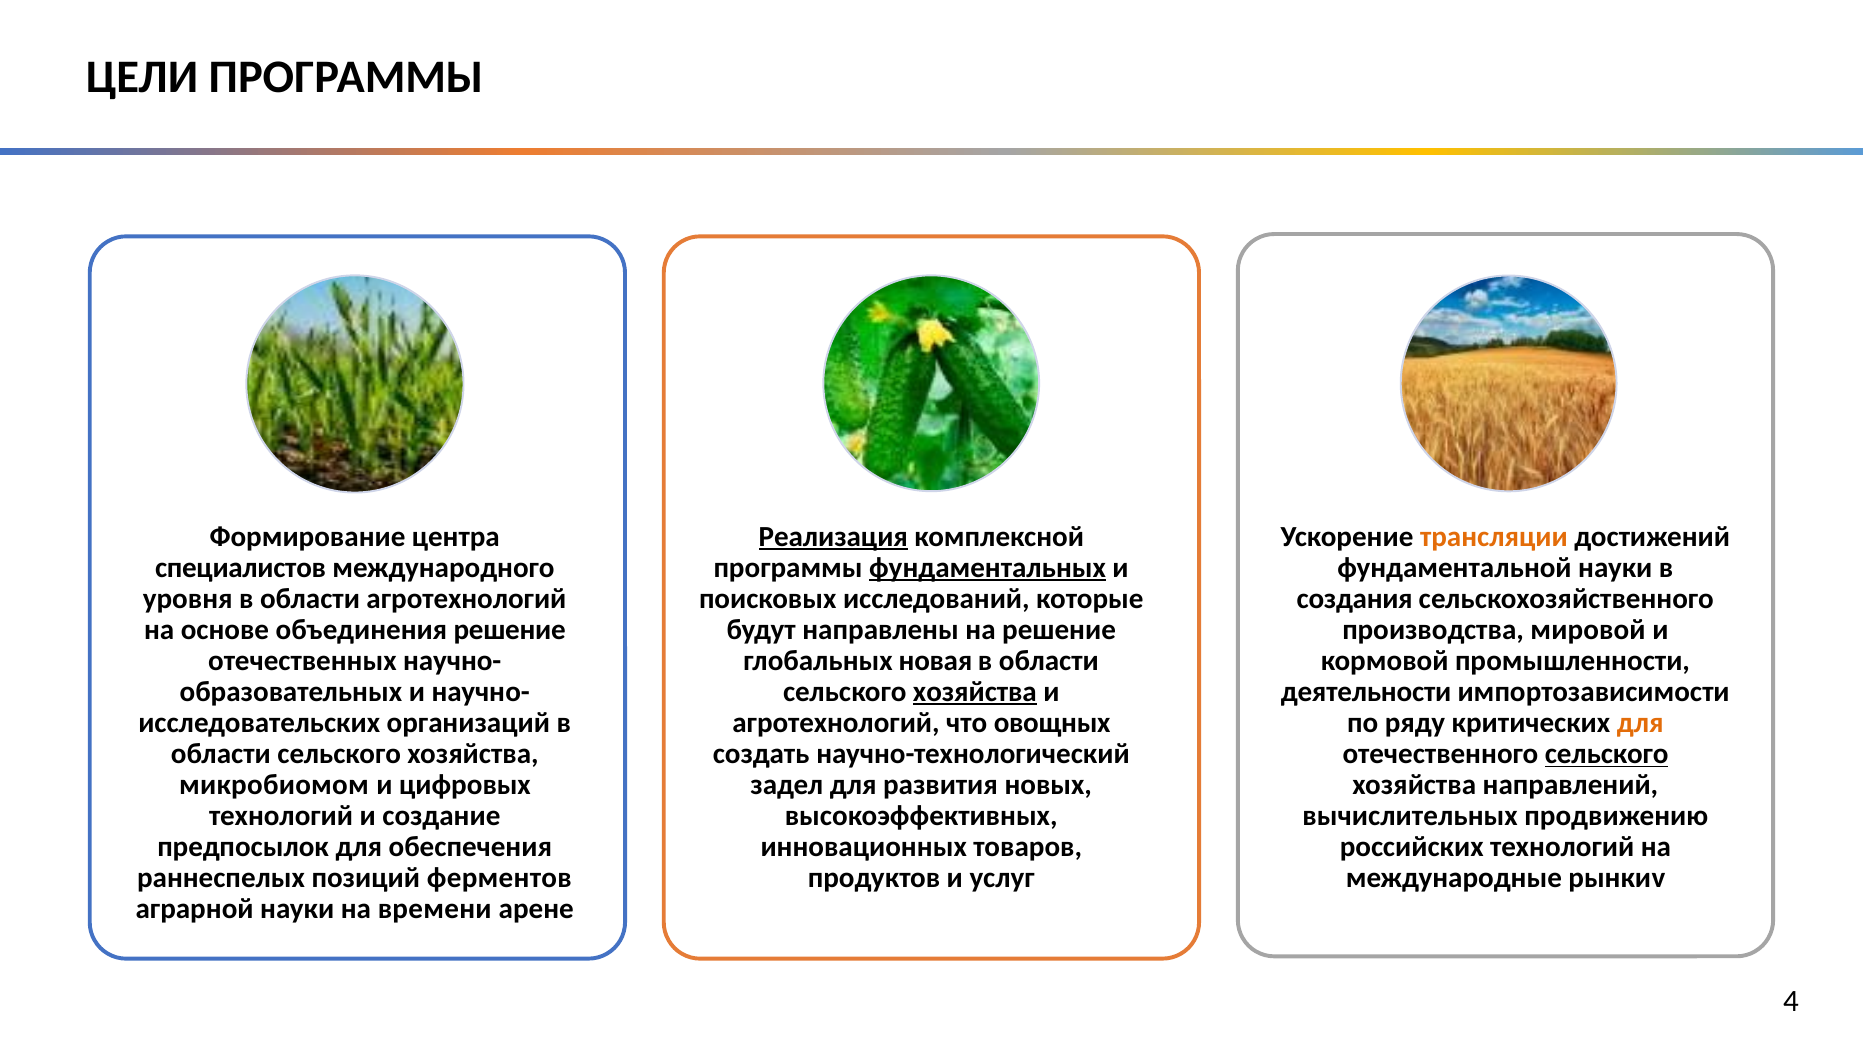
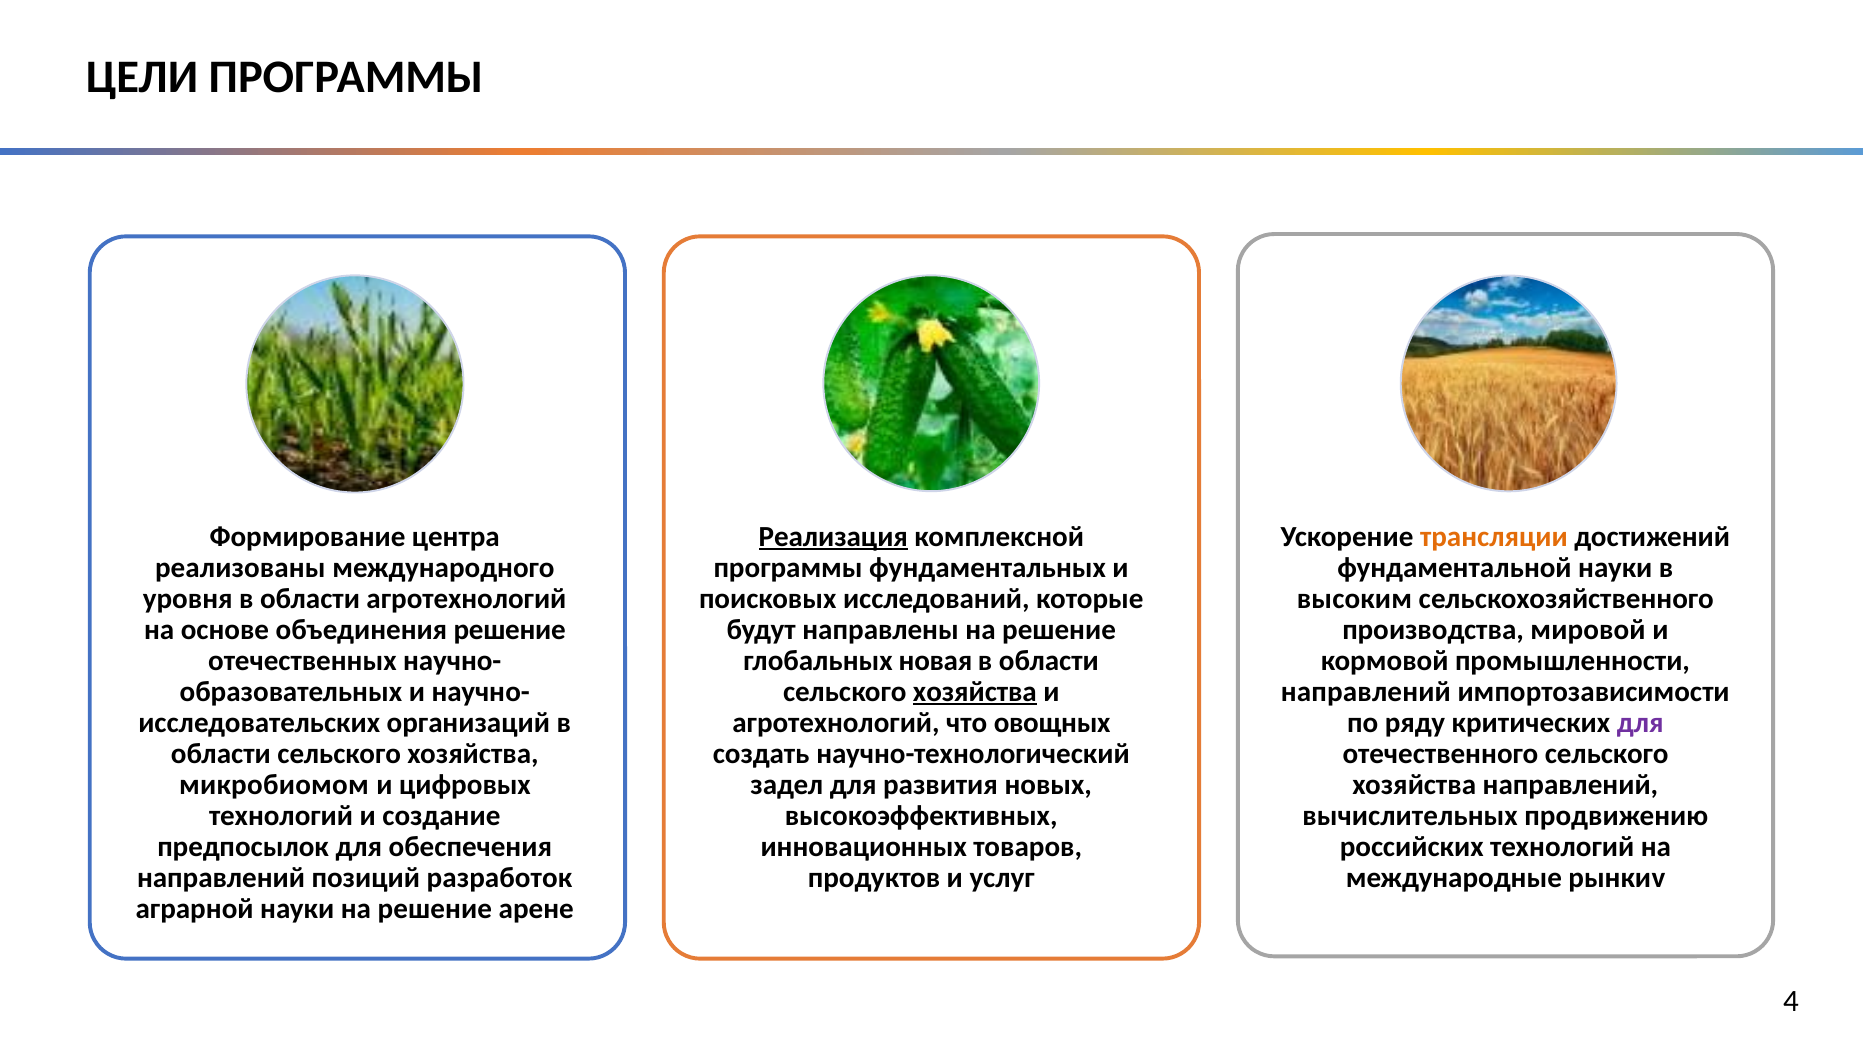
специалистов: специалистов -> реализованы (240, 568)
фундаментальных underline: present -> none (988, 568)
создания: создания -> высоким (1354, 599)
деятельности: деятельности -> направлений (1366, 692)
для colour: orange -> purple (1640, 723)
сельского underline: present -> none (1607, 754)
раннеспелых: раннеспелых -> направлений (221, 878)
ферментов: ферментов -> разработок (499, 878)
науки на времени: времени -> решение (435, 909)
